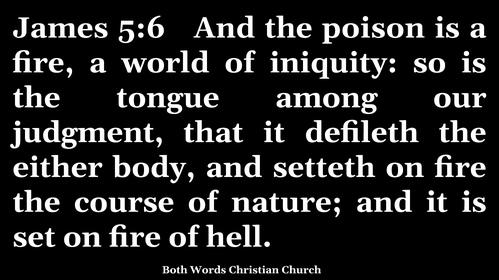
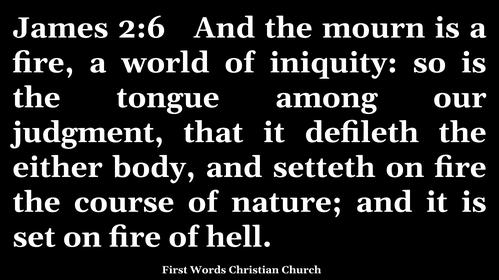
5:6: 5:6 -> 2:6 (142, 28)
poison: poison -> mourn (374, 28)
Both: Both -> First (175, 271)
